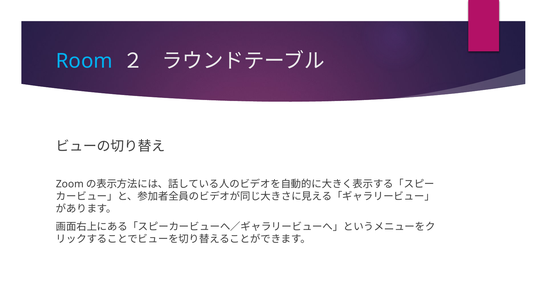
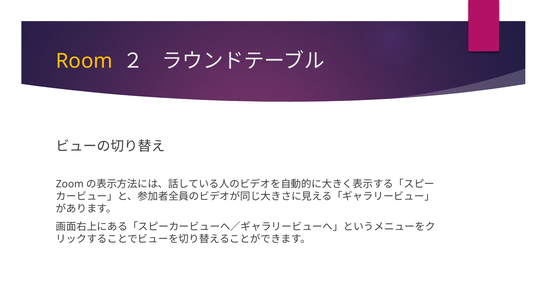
Room colour: light blue -> yellow (84, 61)
